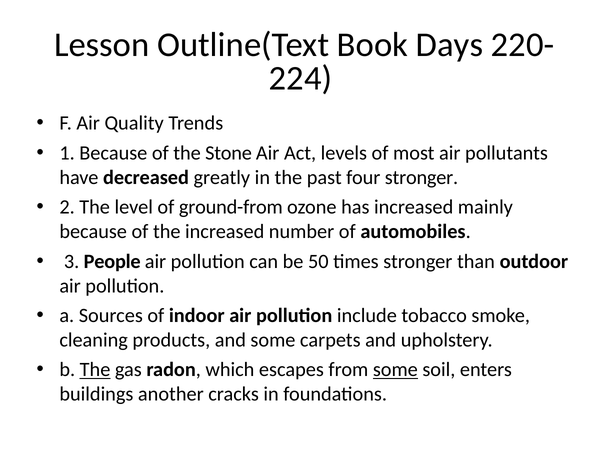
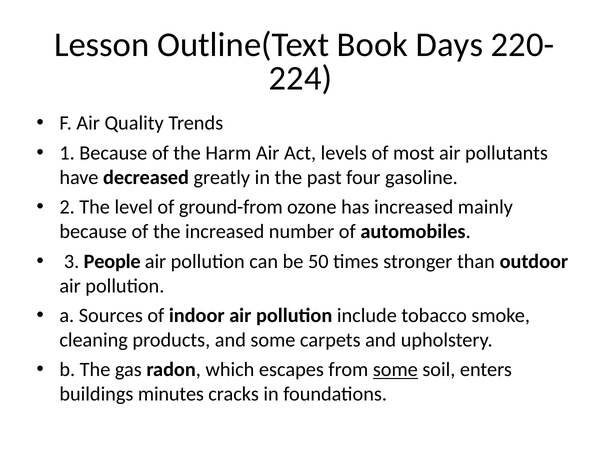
Stone: Stone -> Harm (228, 153)
four stronger: stronger -> gasoline (421, 177)
The underline: present -> none (95, 370)
another: another -> minutes (171, 394)
